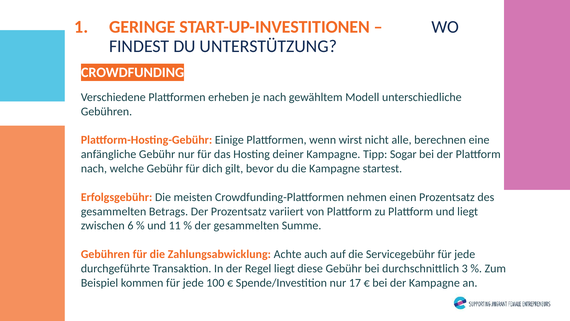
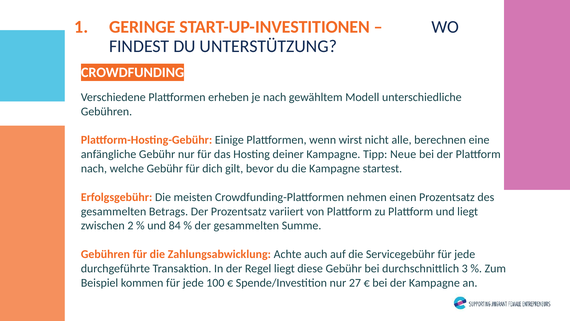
Sogar: Sogar -> Neue (403, 154)
6: 6 -> 2 (130, 225)
11: 11 -> 84 (175, 225)
17: 17 -> 27 (355, 282)
